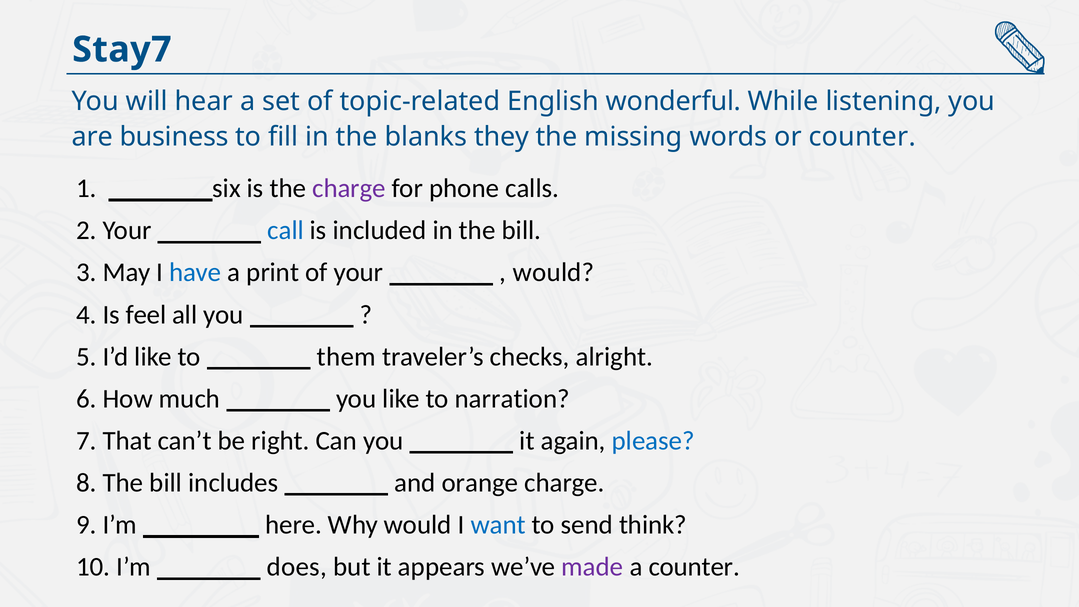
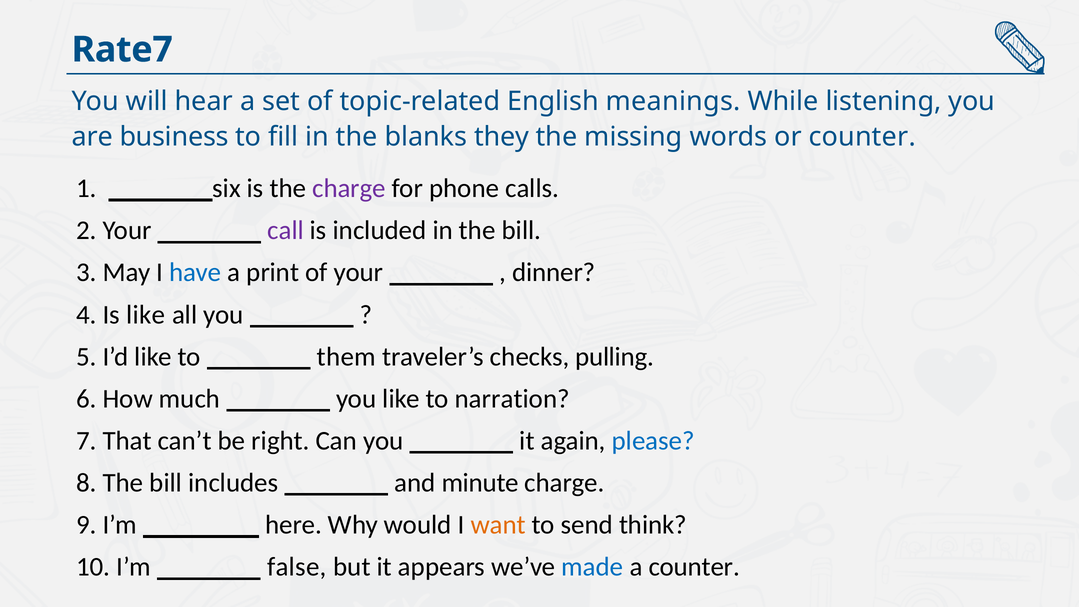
Stay7: Stay7 -> Rate7 (122, 50)
wonderful: wonderful -> meanings (673, 101)
call colour: blue -> purple (286, 230)
would: would -> dinner (554, 273)
Is feel: feel -> like (146, 315)
alright: alright -> pulling (615, 357)
orange: orange -> minute (480, 483)
want colour: blue -> orange (498, 525)
does: does -> false (297, 567)
made colour: purple -> blue (592, 567)
